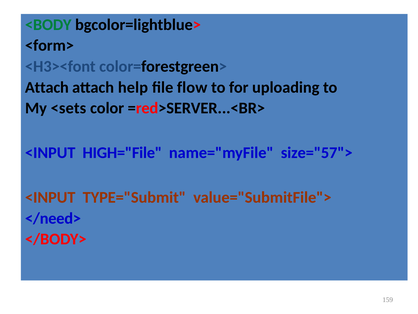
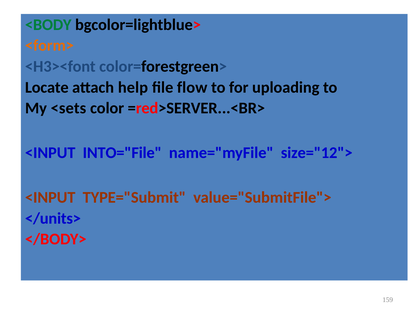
<form> colour: black -> orange (49, 46)
Attach: Attach -> Locate (47, 87)
HIGH="File: HIGH="File -> INTO="File (122, 153)
size="57">: size="57"> -> size="12"> (317, 153)
</need>: </need> -> </units> (53, 218)
